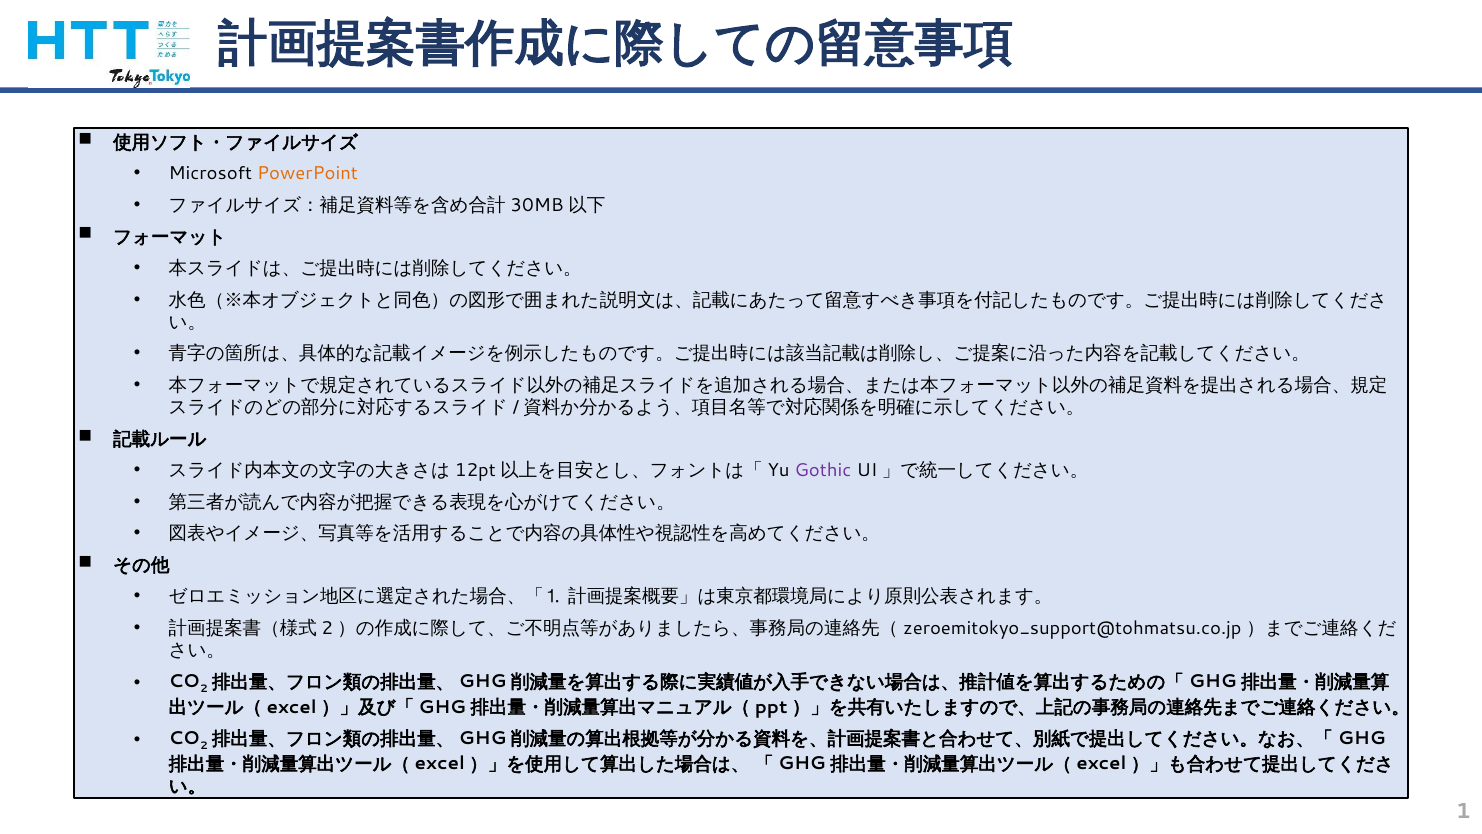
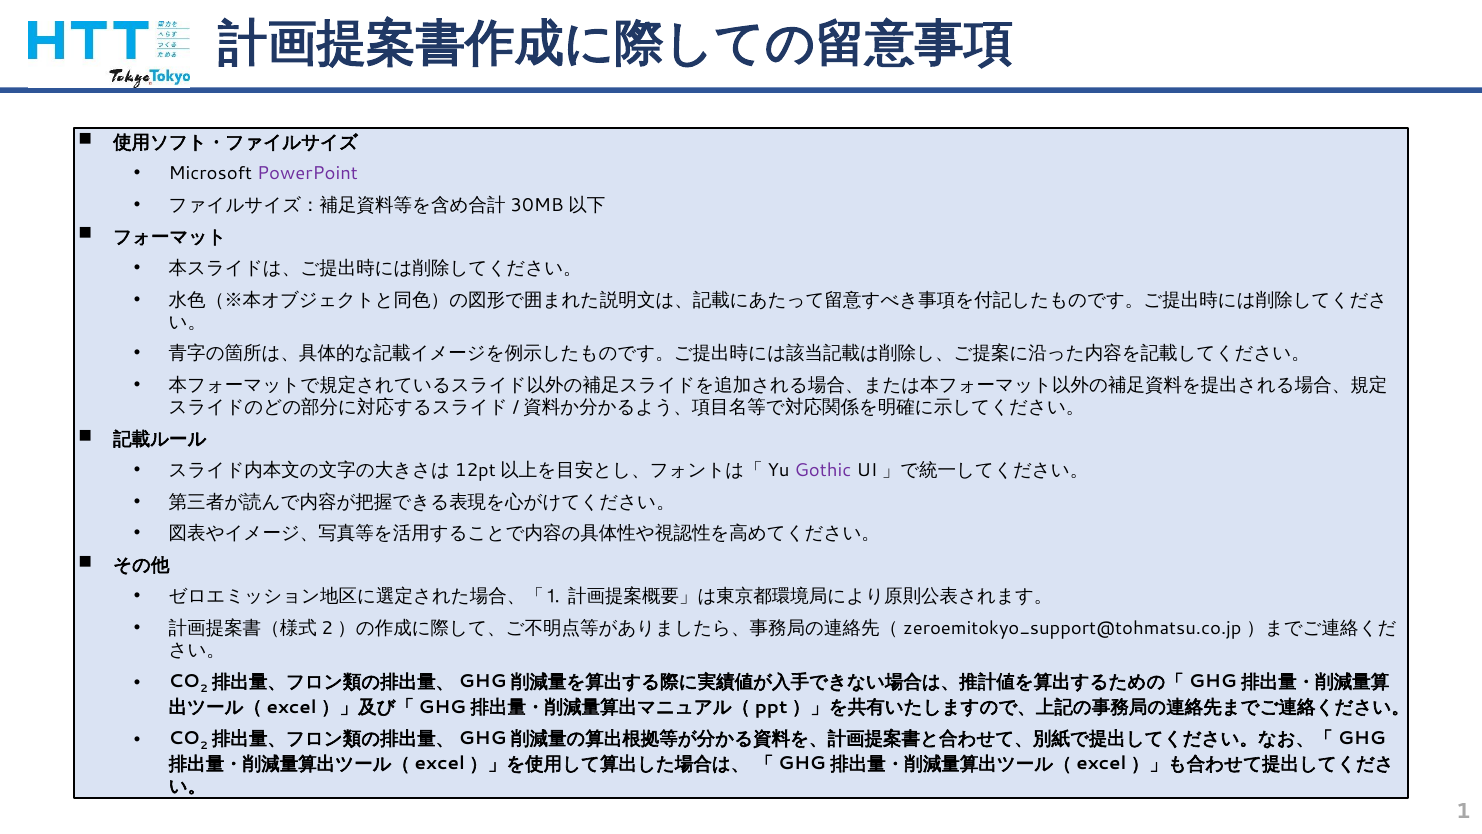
PowerPoint colour: orange -> purple (308, 174)
